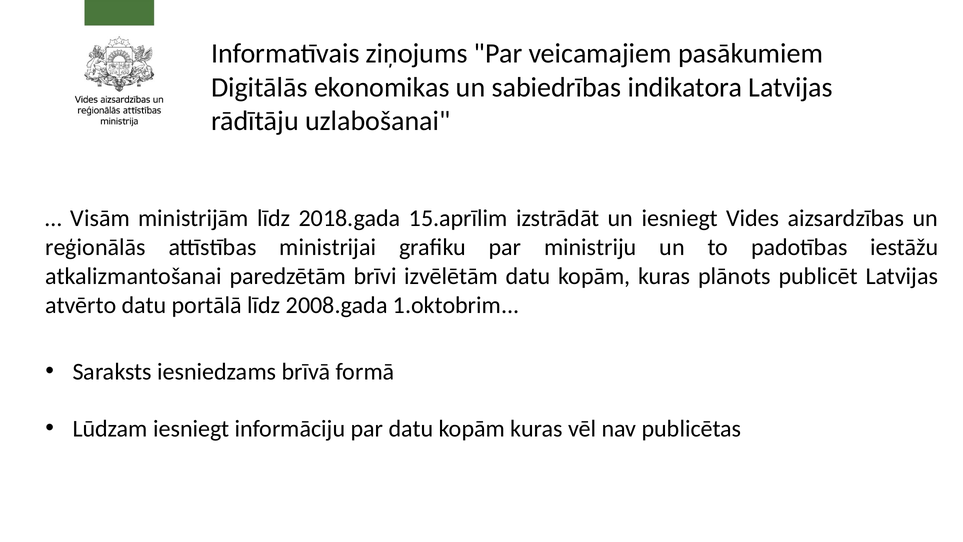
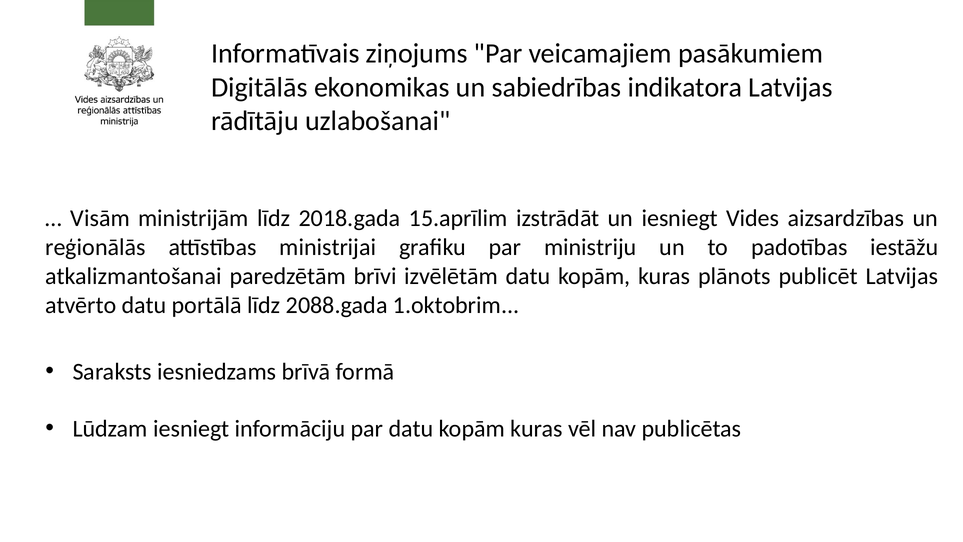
2008.gada: 2008.gada -> 2088.gada (337, 305)
